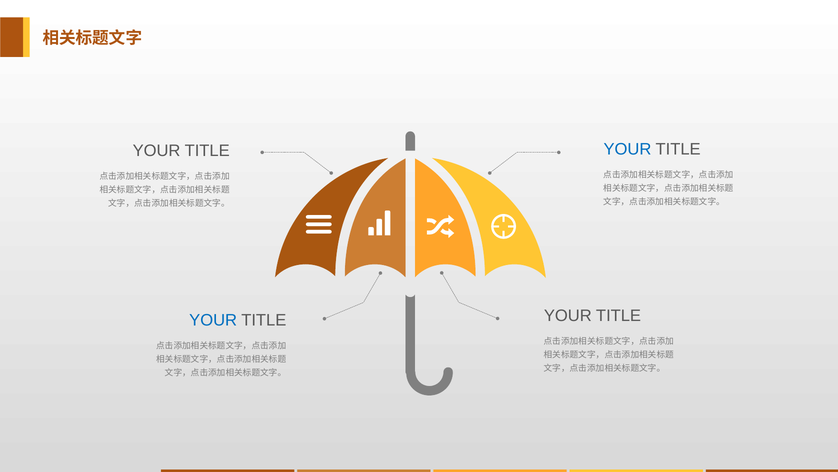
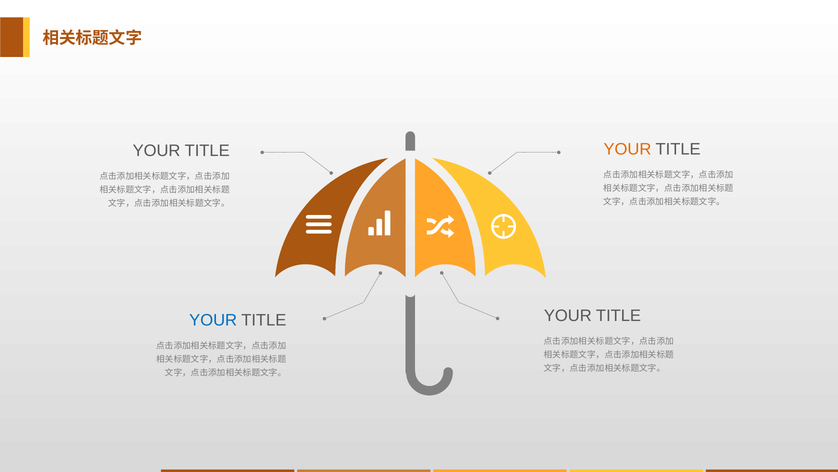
YOUR colour: blue -> orange (627, 149)
